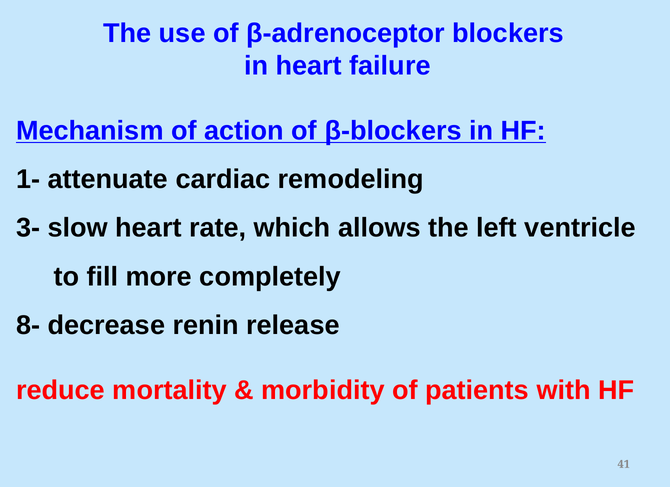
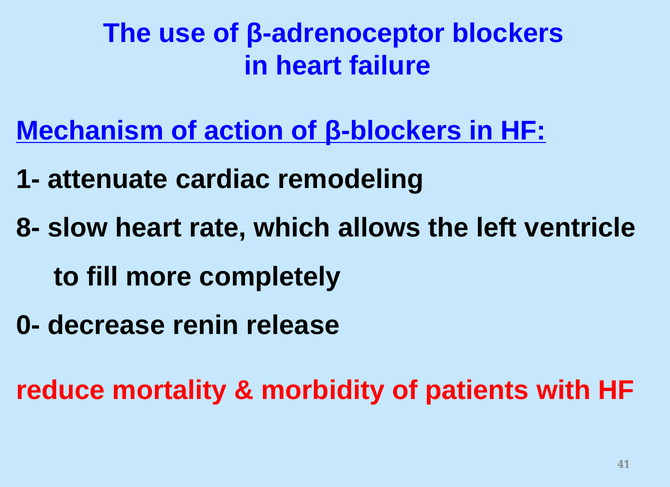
3-: 3- -> 8- (28, 228)
8-: 8- -> 0- (28, 326)
